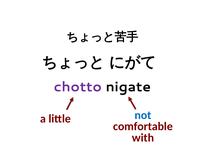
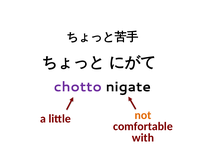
not colour: blue -> orange (143, 115)
